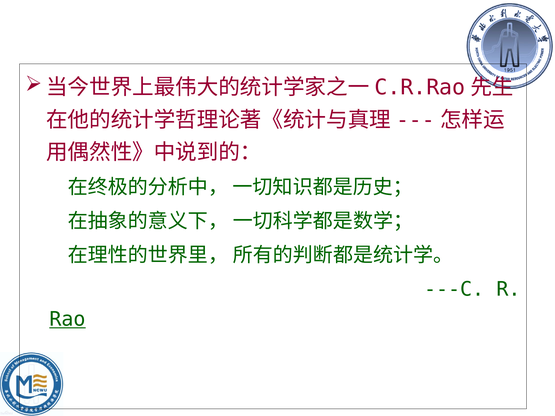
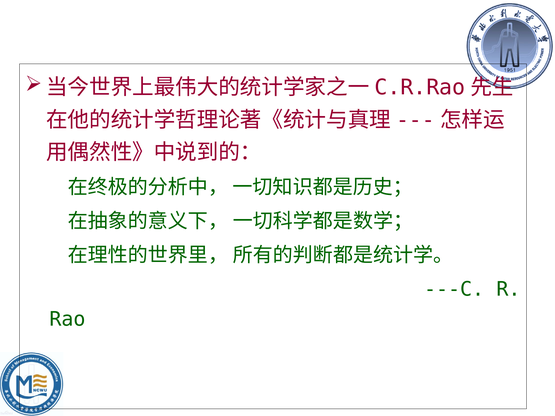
Rao underline: present -> none (68, 319)
